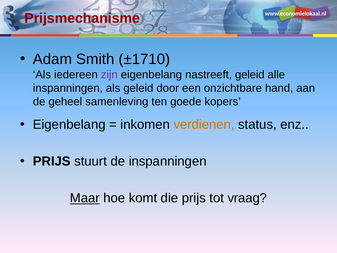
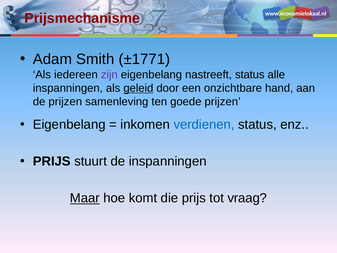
±1710: ±1710 -> ±1771 (144, 59)
nastreeft geleid: geleid -> status (250, 75)
geleid underline: none -> present (138, 88)
de geheel: geheel -> prijzen (65, 102)
goede kopers: kopers -> prijzen (223, 102)
verdienen colour: orange -> blue (204, 125)
